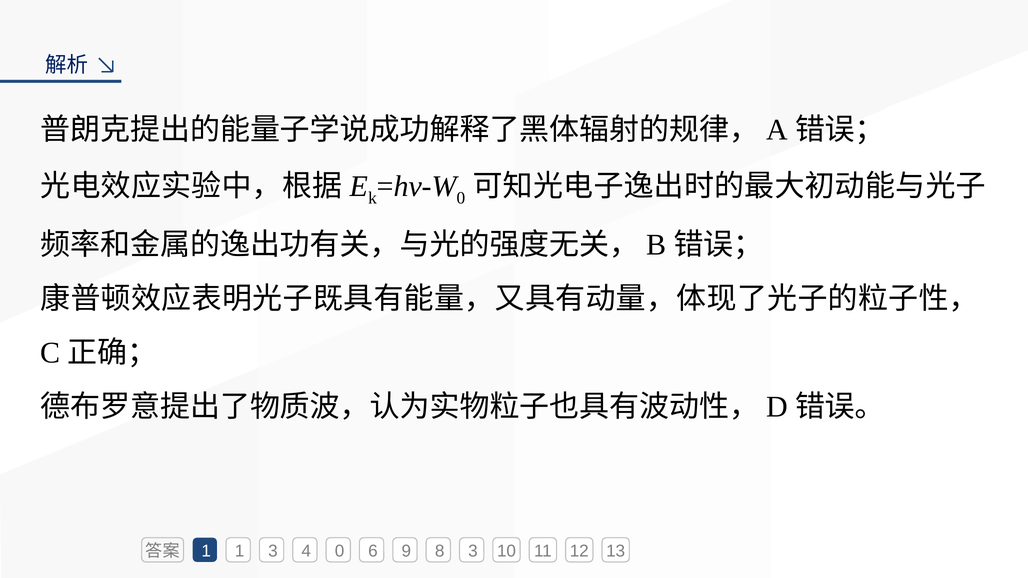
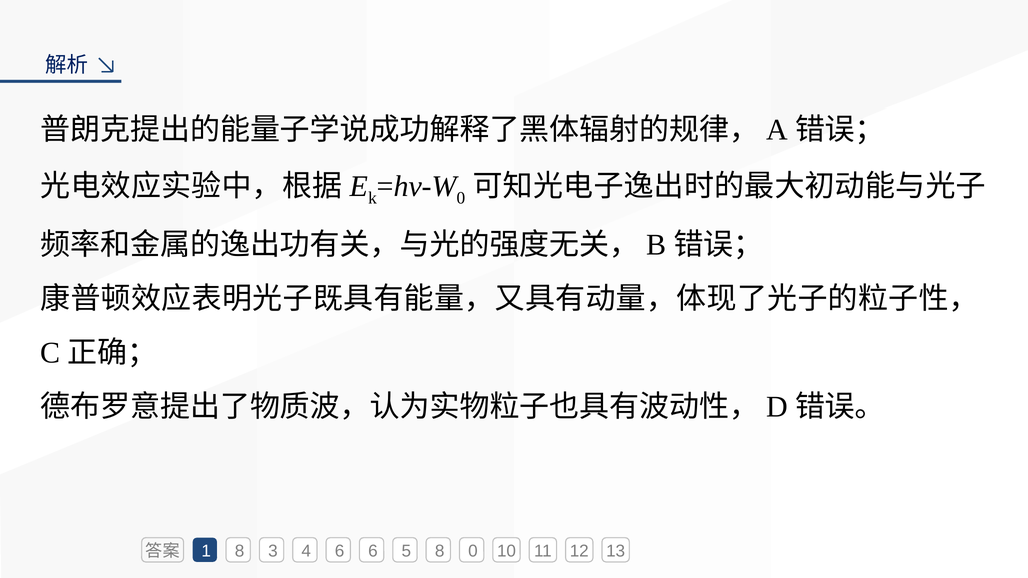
1 1: 1 -> 8 (240, 551)
4 0: 0 -> 6 (340, 551)
9: 9 -> 5 (406, 551)
8 3: 3 -> 0 (473, 551)
